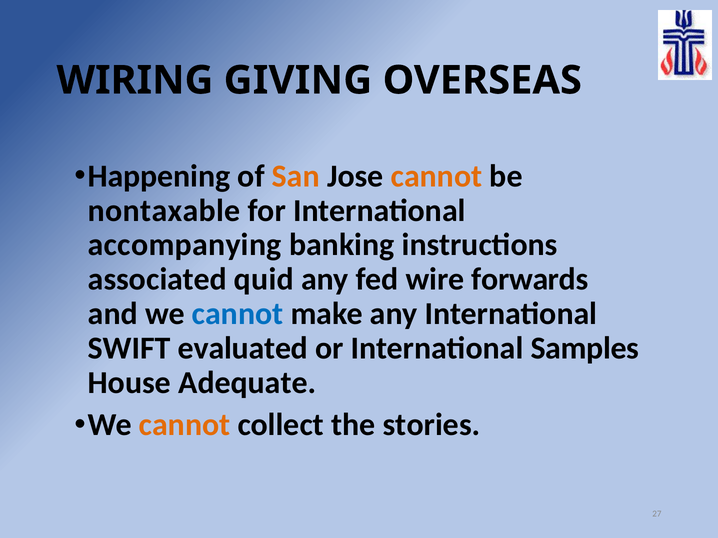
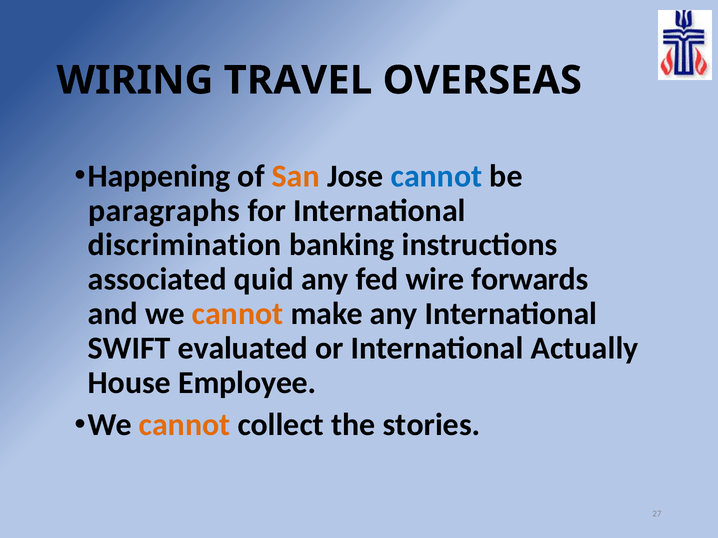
GIVING: GIVING -> TRAVEL (298, 80)
cannot colour: orange -> blue (436, 176)
nontaxable: nontaxable -> paragraphs (164, 211)
accompanying: accompanying -> discrimination (185, 245)
cannot colour: blue -> orange (238, 314)
Samples: Samples -> Actually (585, 349)
Adequate: Adequate -> Employee (247, 383)
